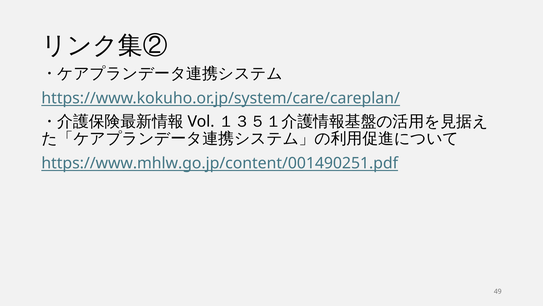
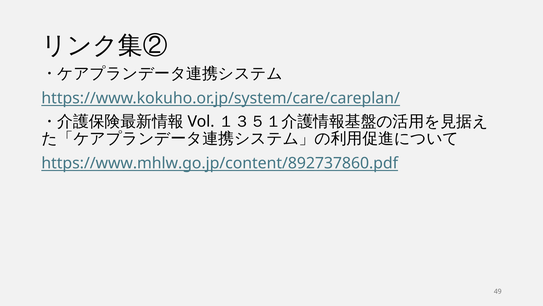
https://www.mhlw.go.jp/content/001490251.pdf: https://www.mhlw.go.jp/content/001490251.pdf -> https://www.mhlw.go.jp/content/892737860.pdf (220, 163)
